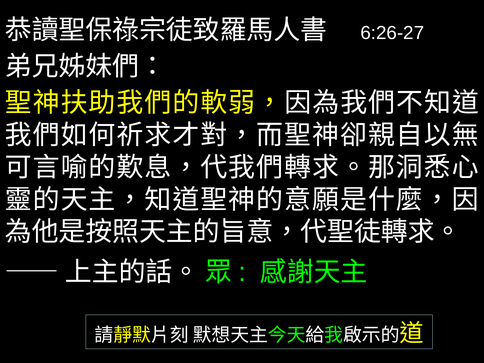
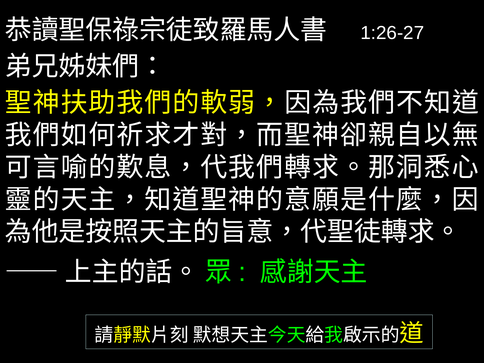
6:26-27: 6:26-27 -> 1:26-27 (392, 33)
